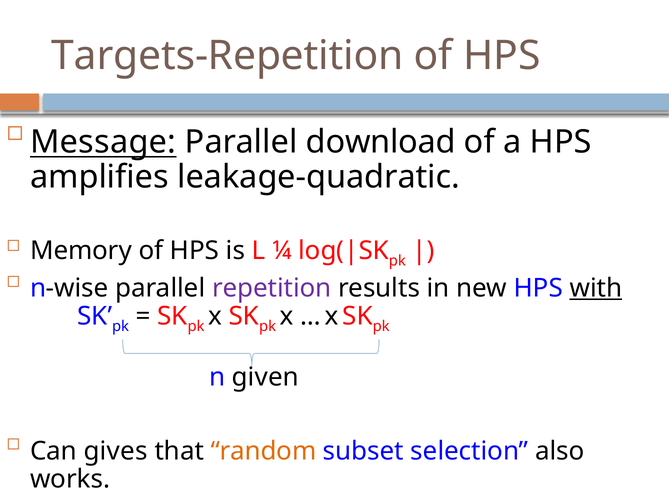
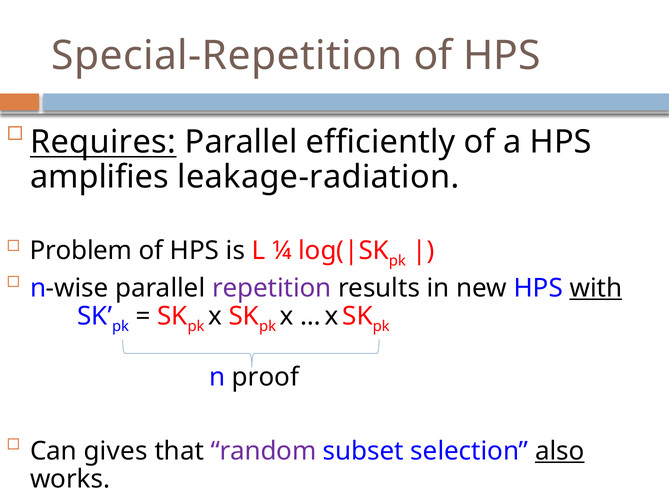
Targets-Repetition: Targets-Repetition -> Special-Repetition (227, 56)
Message: Message -> Requires (103, 142)
download: download -> efficiently (381, 142)
leakage-quadratic: leakage-quadratic -> leakage-radiation (318, 177)
Memory: Memory -> Problem (81, 251)
given: given -> proof (265, 378)
random colour: orange -> purple (264, 452)
also underline: none -> present (560, 452)
